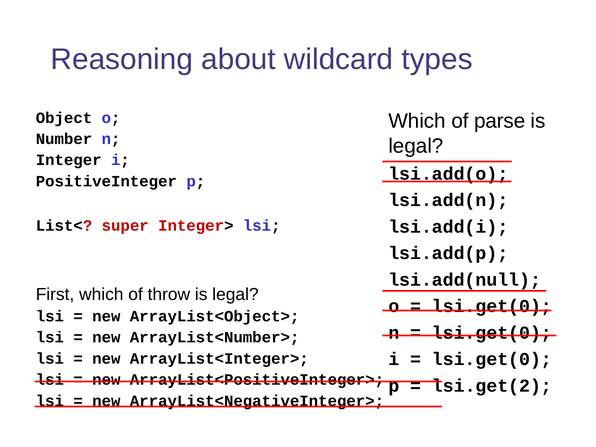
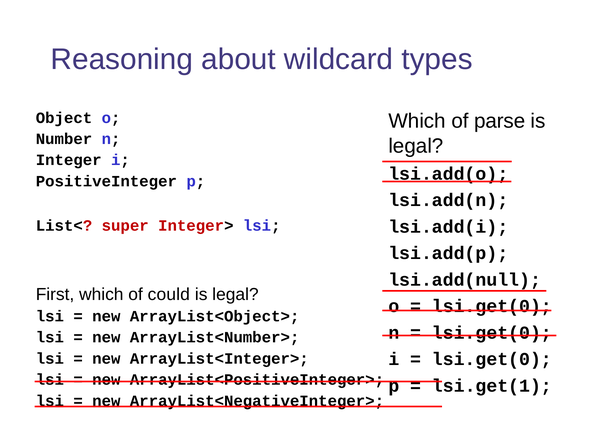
throw: throw -> could (169, 294)
lsi.get(2: lsi.get(2 -> lsi.get(1 (492, 386)
